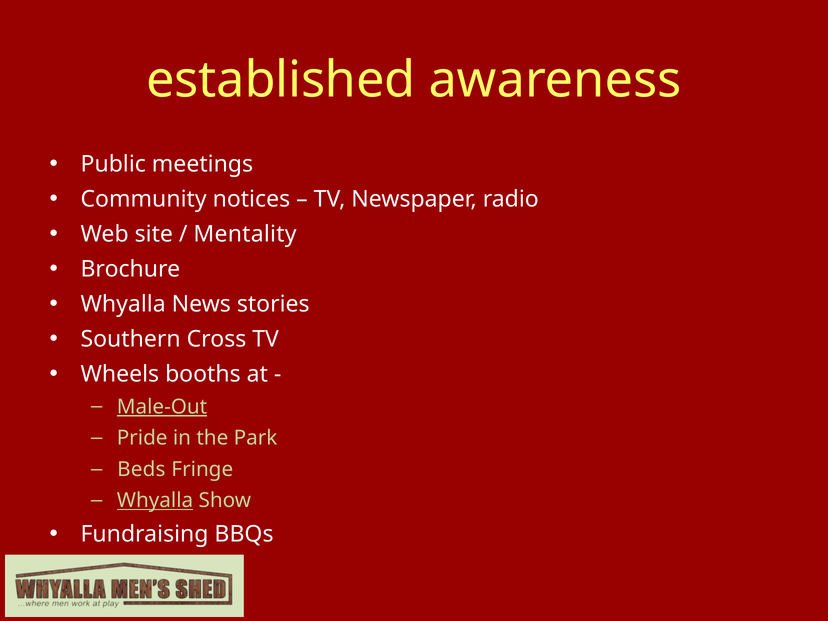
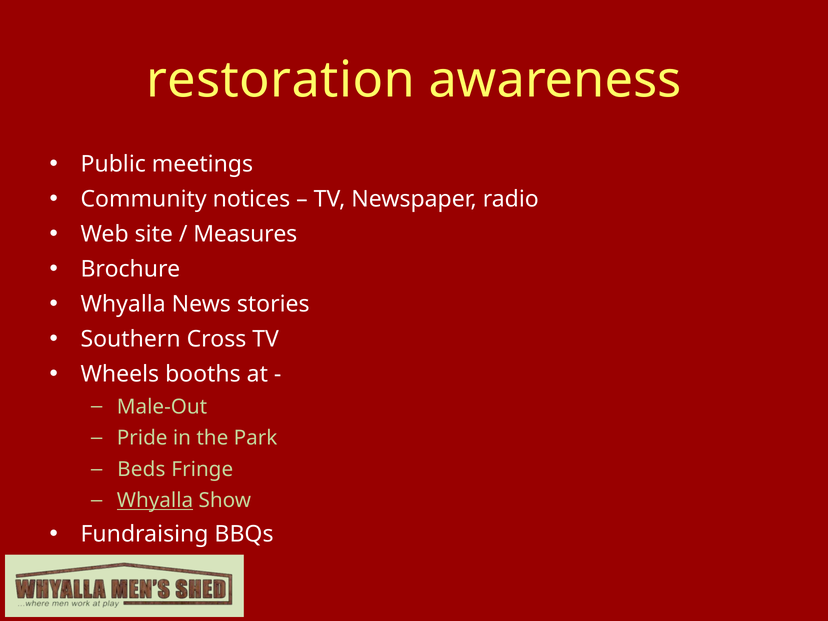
established: established -> restoration (280, 80)
Mentality: Mentality -> Measures (245, 234)
Male-Out underline: present -> none (162, 407)
